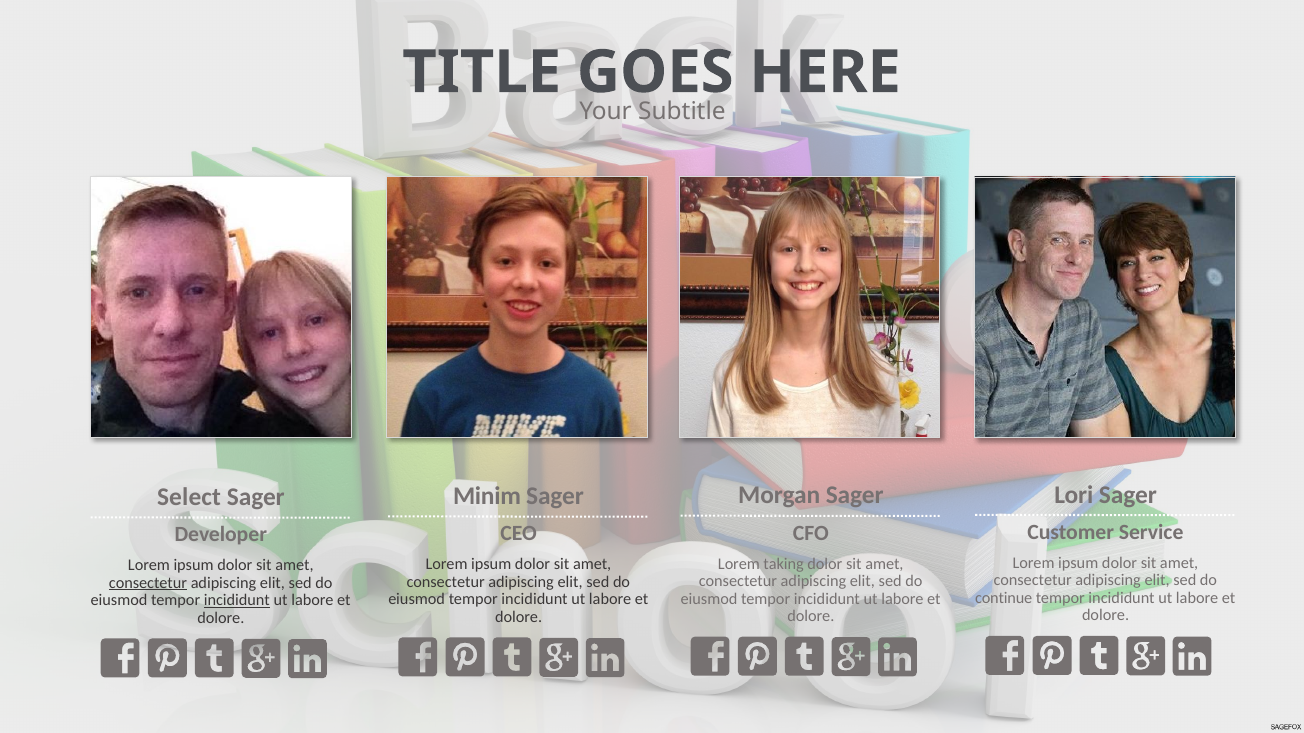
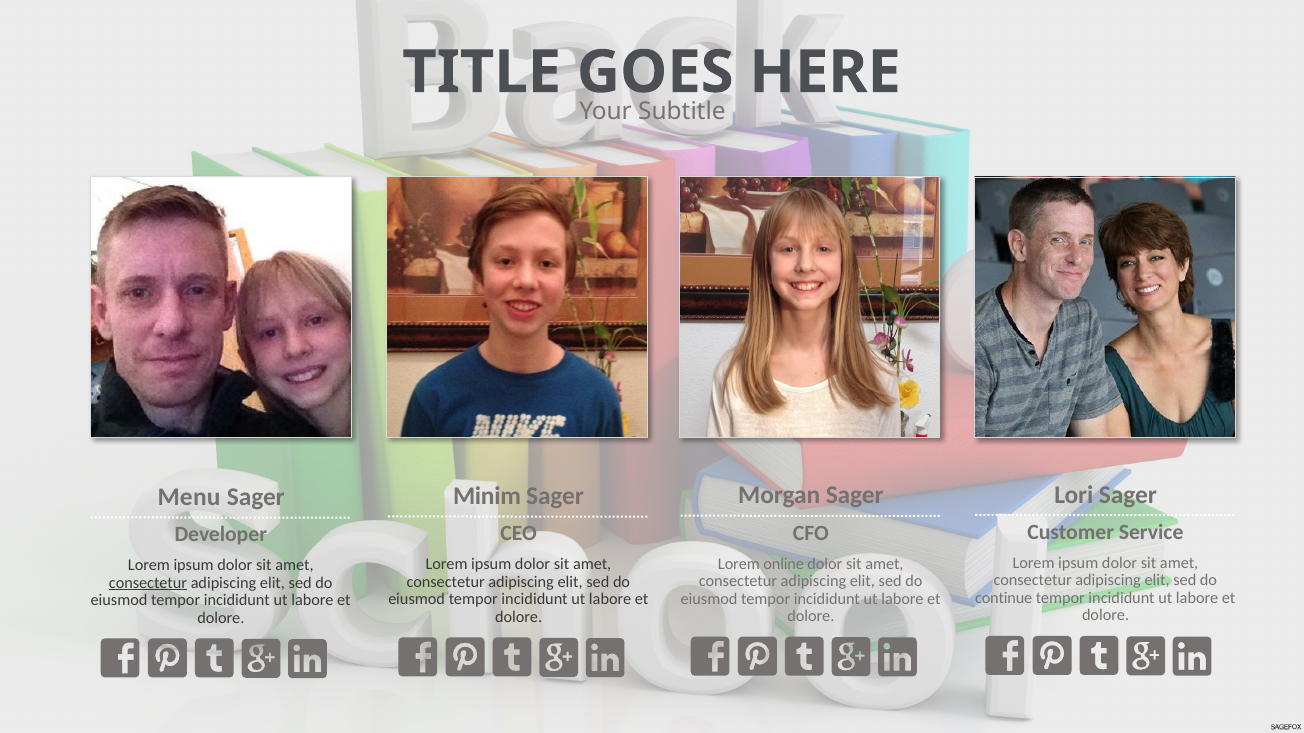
Select: Select -> Menu (189, 498)
taking: taking -> online (784, 564)
incididunt underline: present -> none (237, 601)
